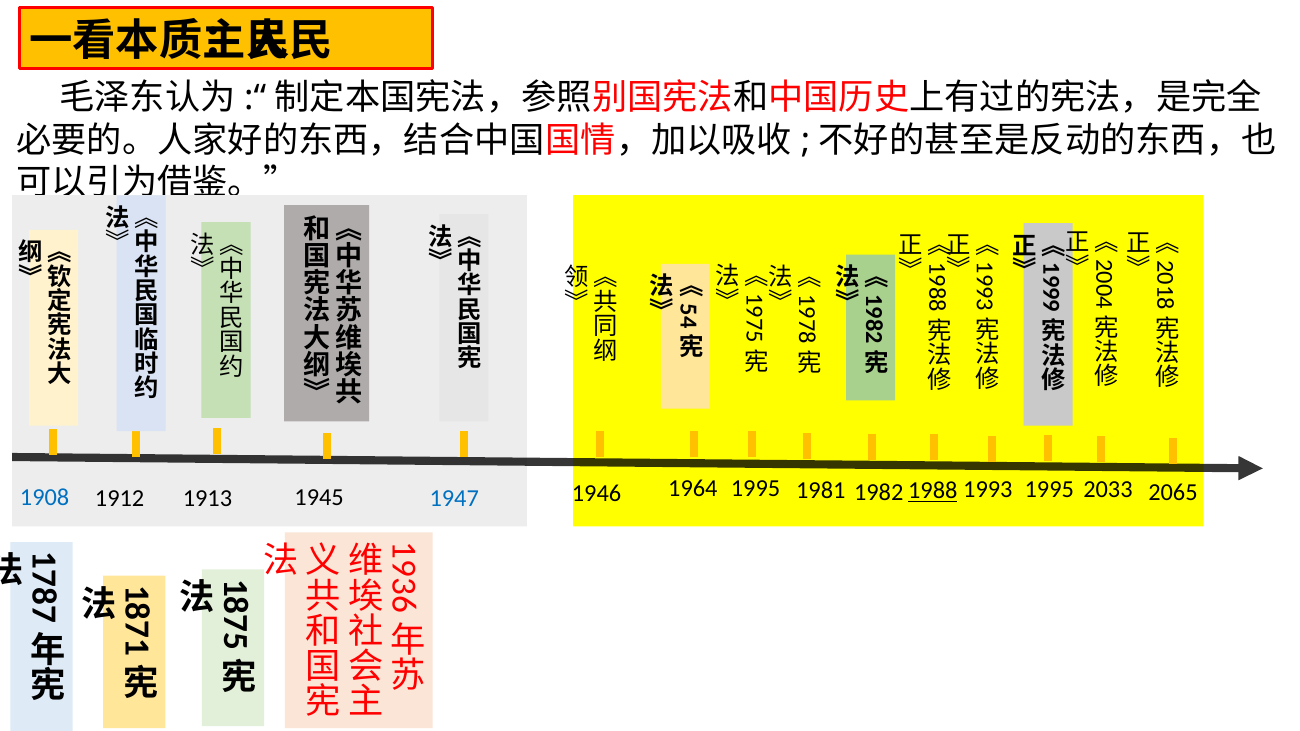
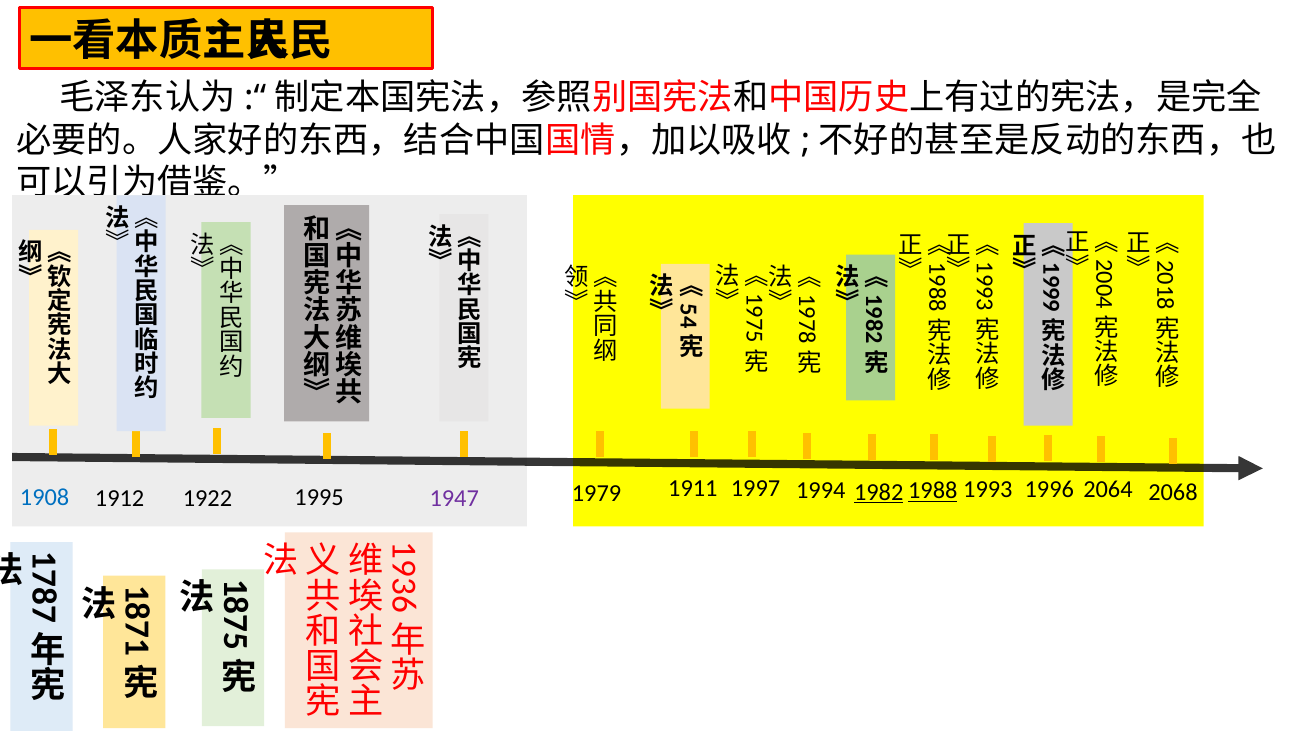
1995: 1995 -> 1997 (756, 488)
1964: 1964 -> 1911 (693, 488)
1995: 1995 -> 1996 (1049, 490)
2033: 2033 -> 2064 (1108, 490)
1981: 1981 -> 1994 (821, 490)
2065: 2065 -> 2068 (1173, 492)
1982 underline: none -> present (879, 492)
1946: 1946 -> 1979 (597, 494)
1945: 1945 -> 1995 (319, 498)
1947 colour: blue -> purple (454, 499)
1913: 1913 -> 1922 (207, 499)
